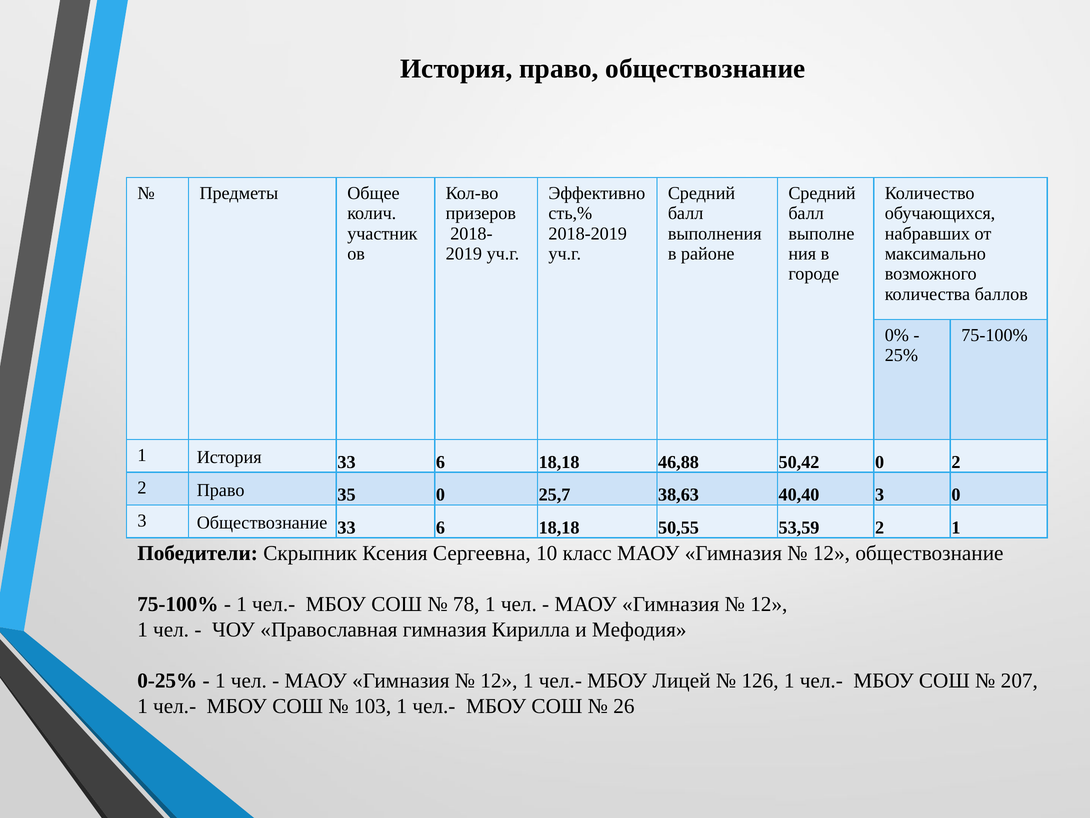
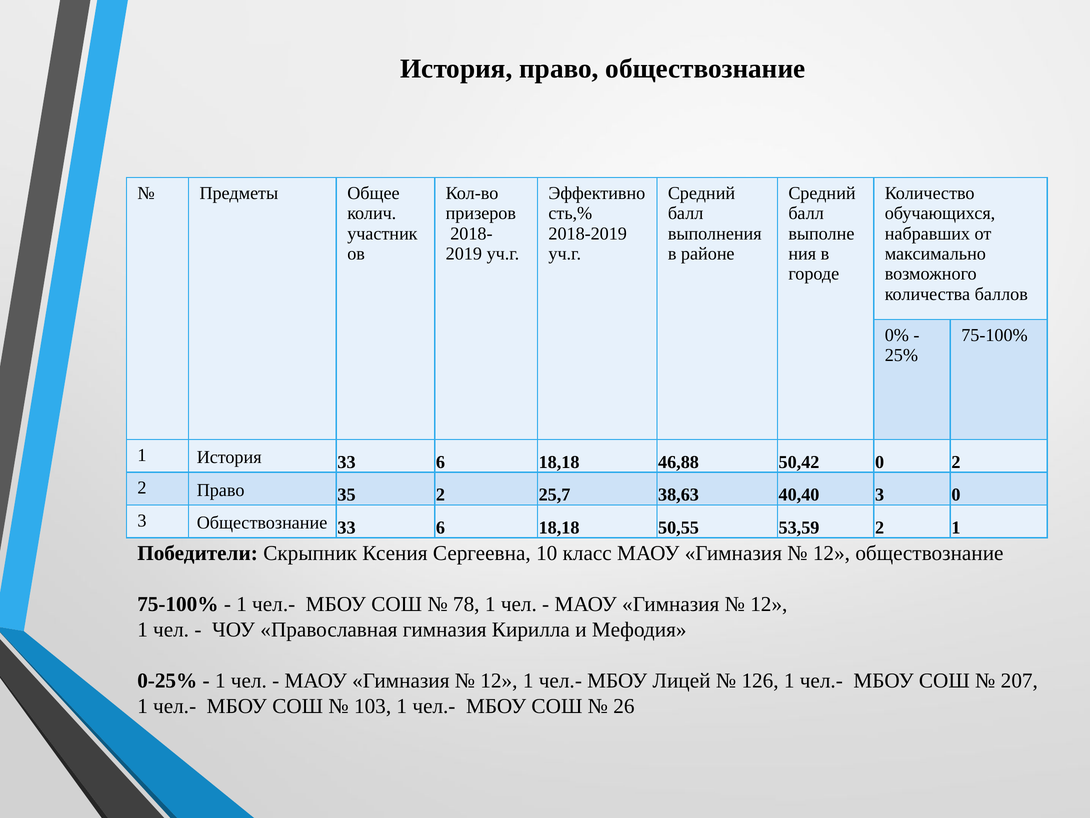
35 0: 0 -> 2 (440, 495)
